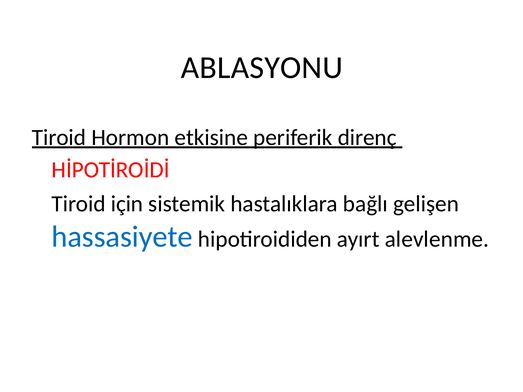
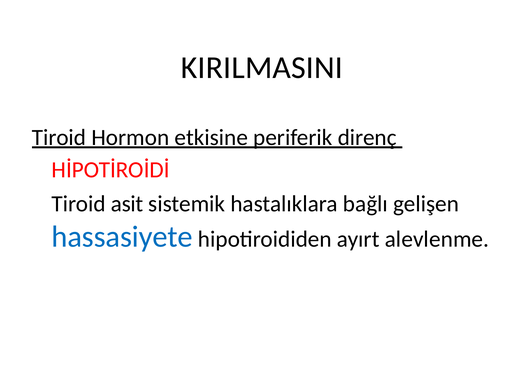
ABLASYONU: ABLASYONU -> KIRILMASINI (262, 68)
için: için -> asit (127, 204)
